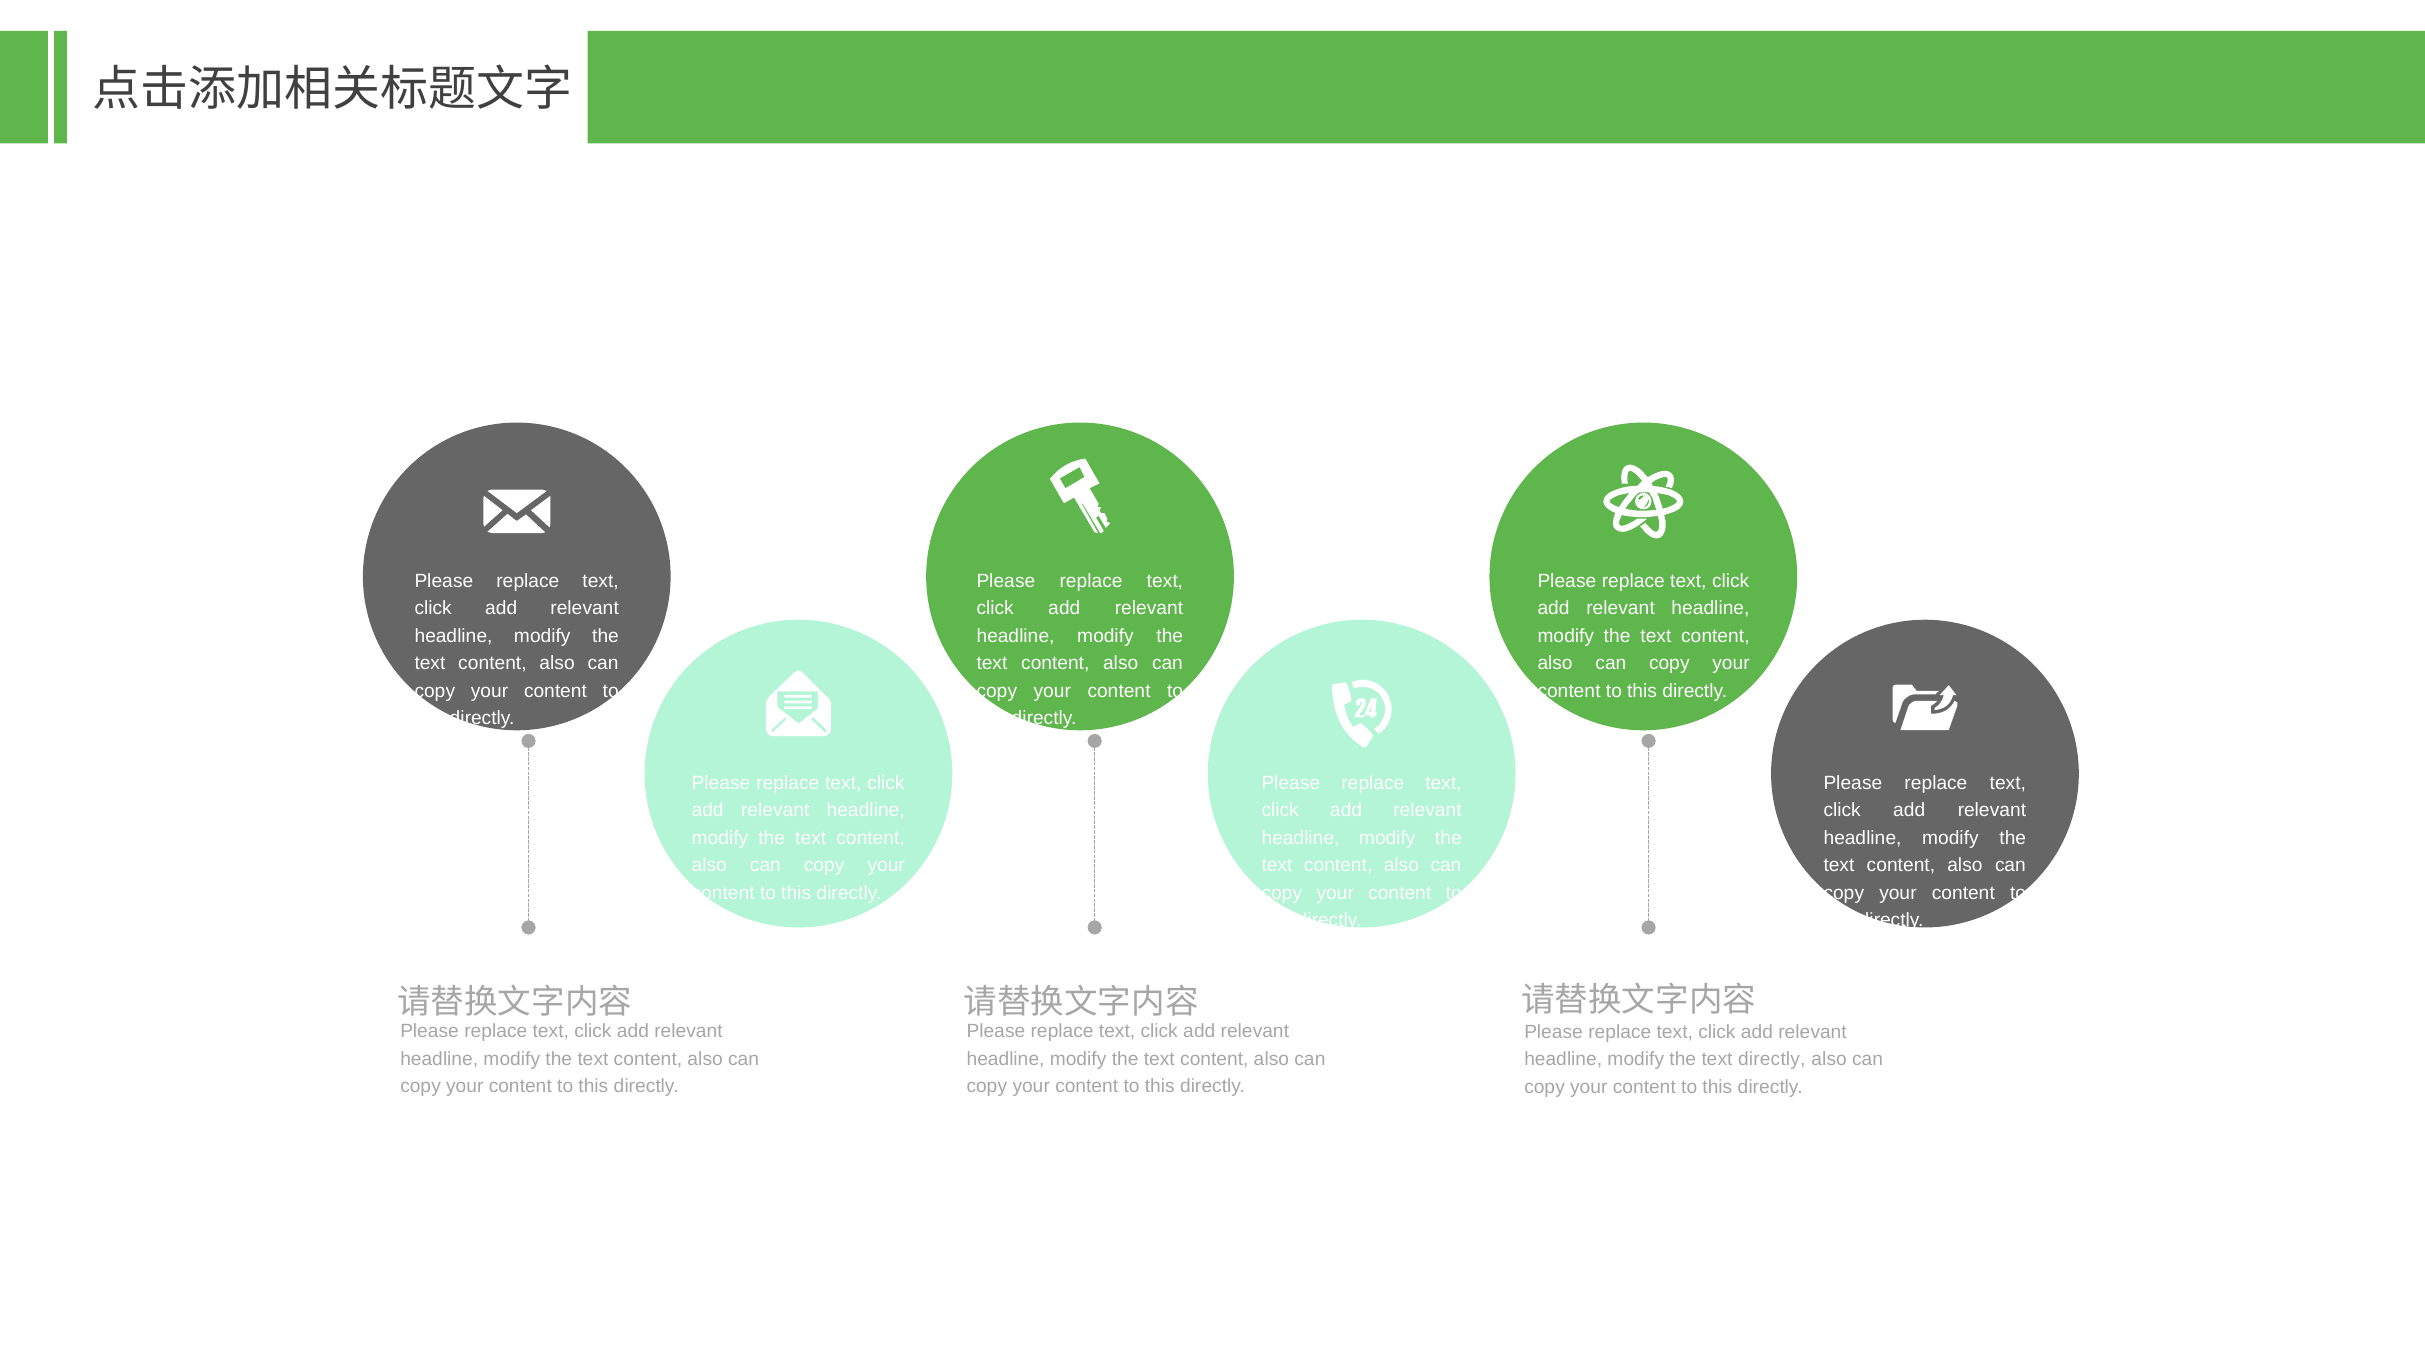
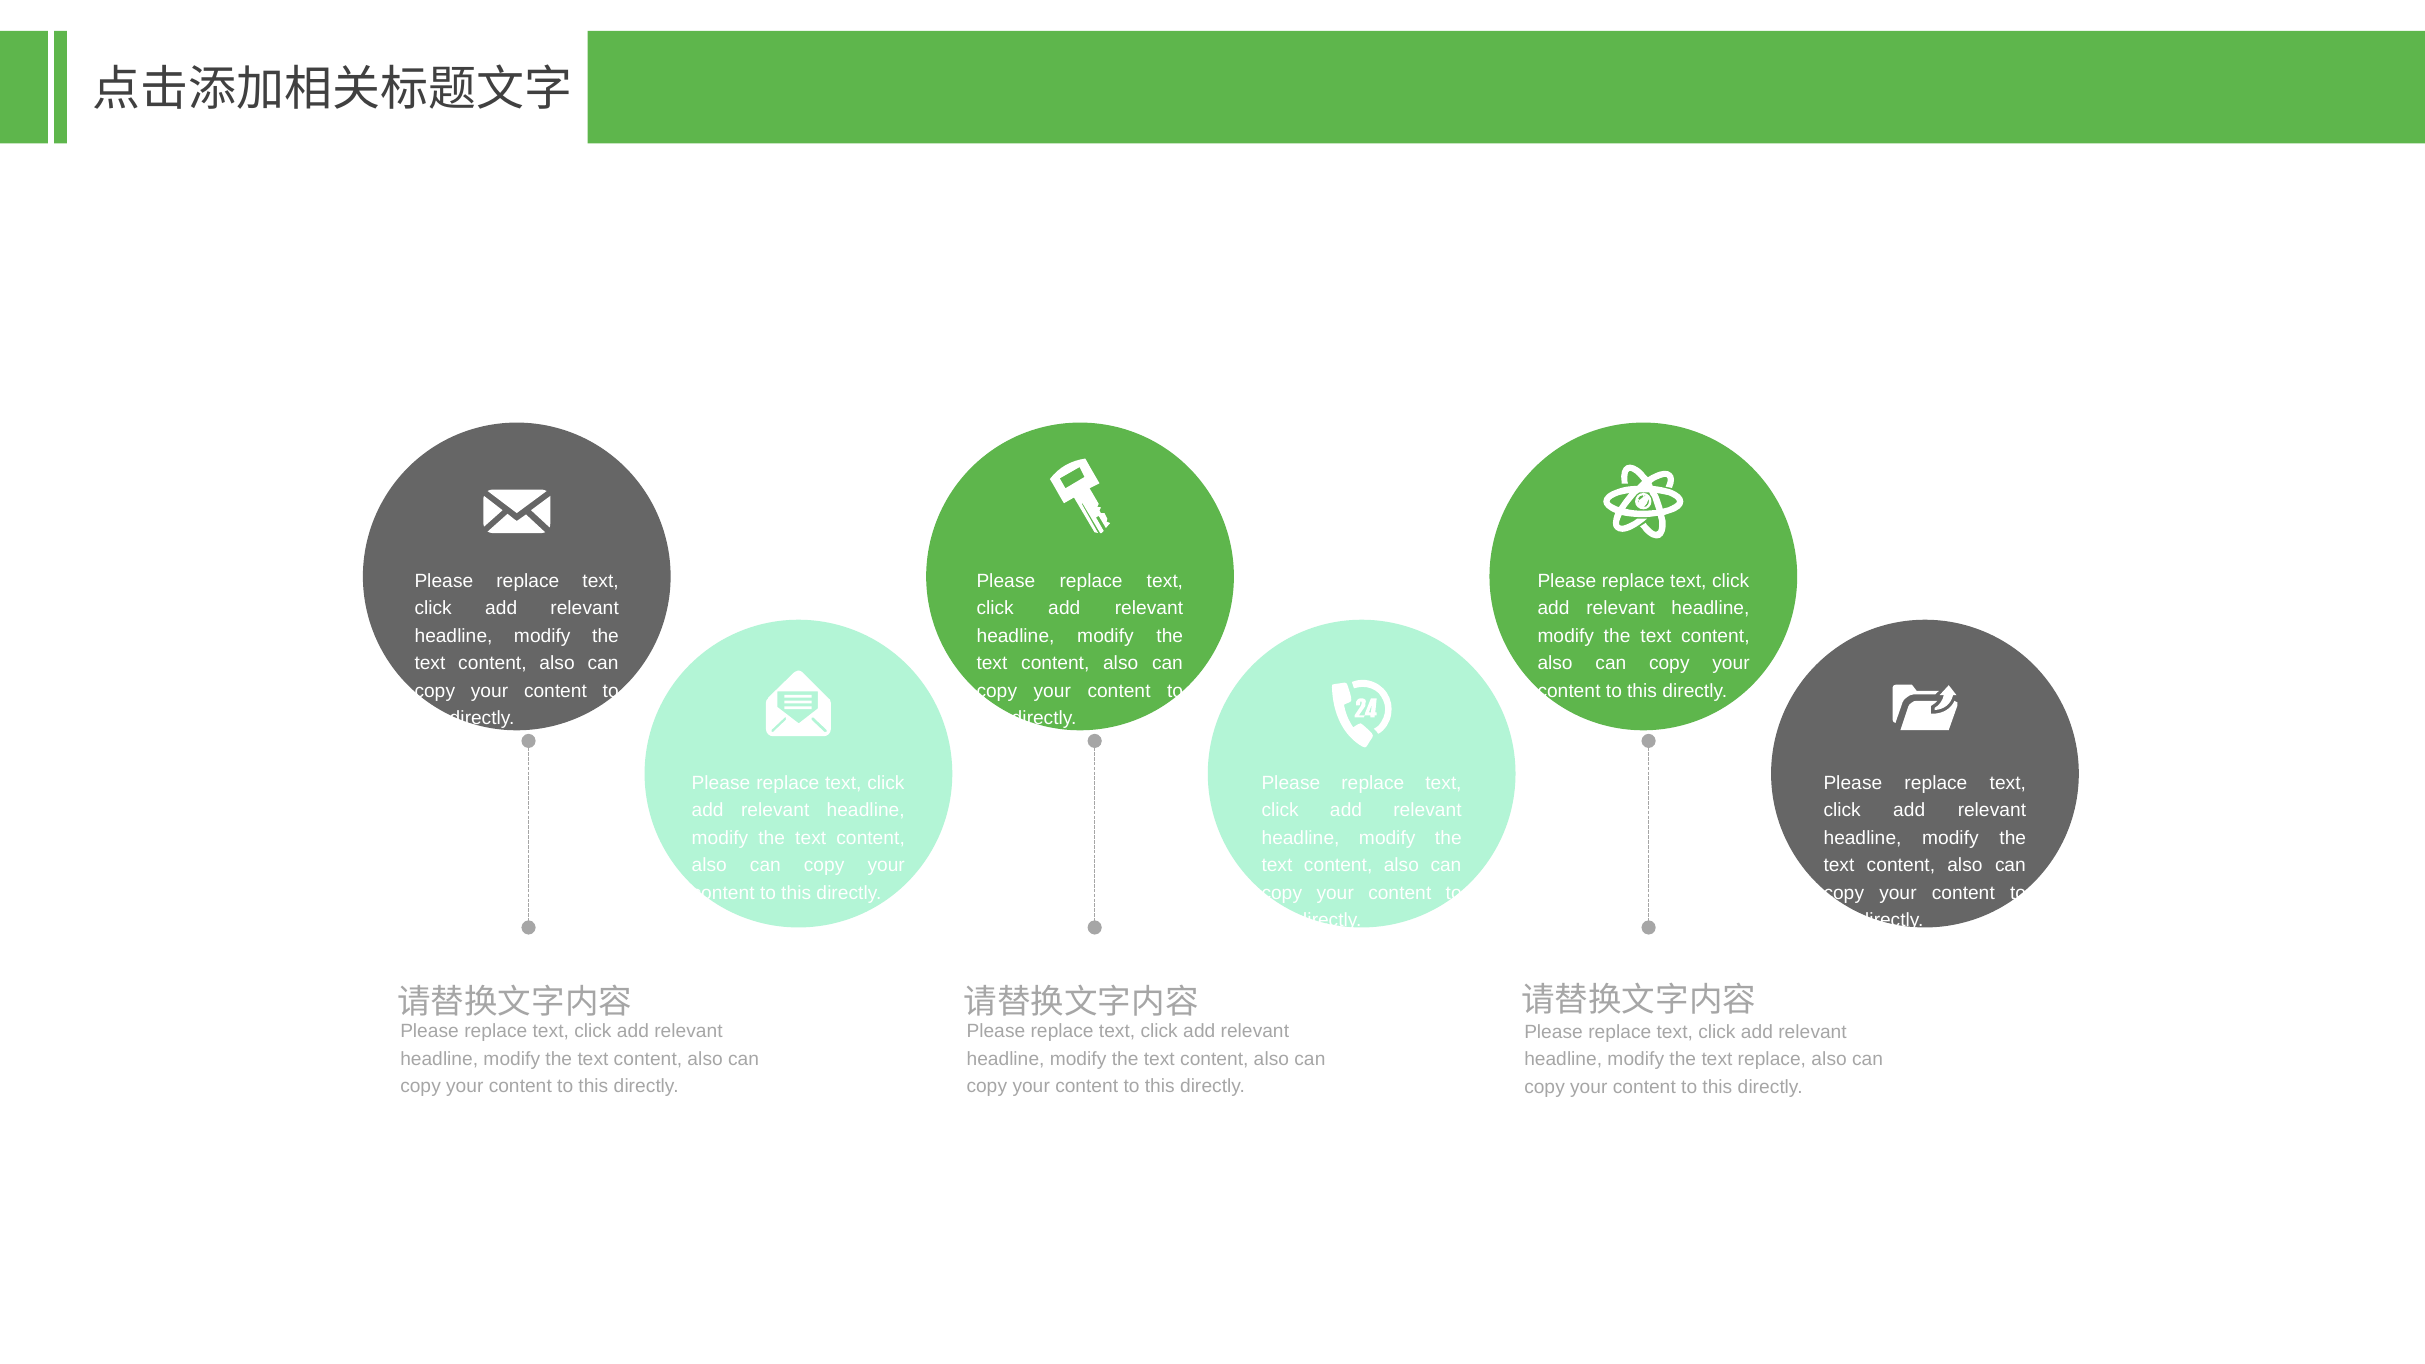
text directly: directly -> replace (1772, 1060)
